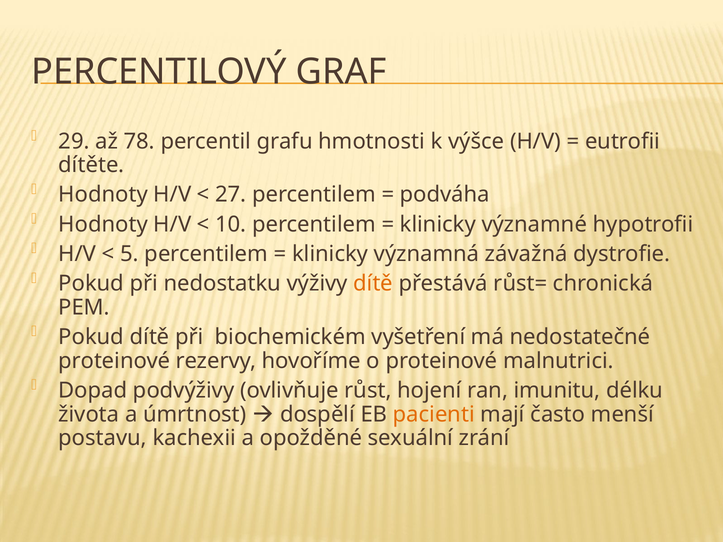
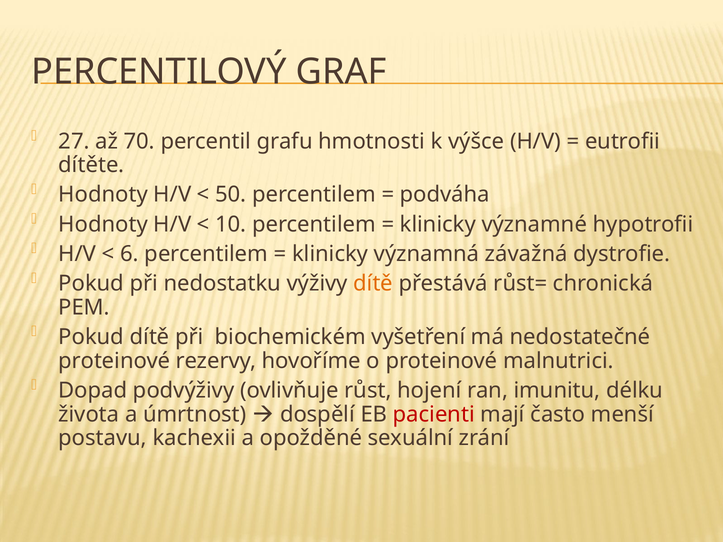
29: 29 -> 27 (74, 141)
78: 78 -> 70 (139, 141)
27: 27 -> 50 (231, 195)
5: 5 -> 6 (129, 254)
pacienti colour: orange -> red (434, 414)
